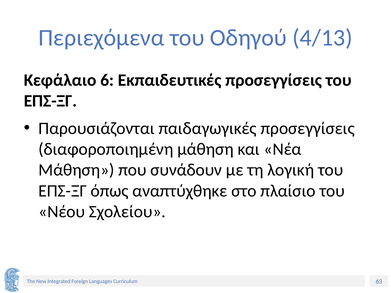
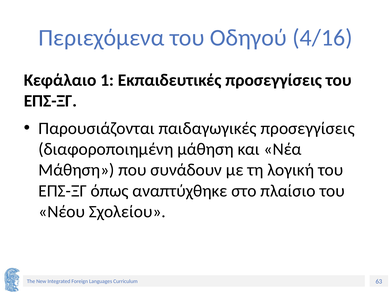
4/13: 4/13 -> 4/16 (322, 38)
6: 6 -> 1 (107, 80)
